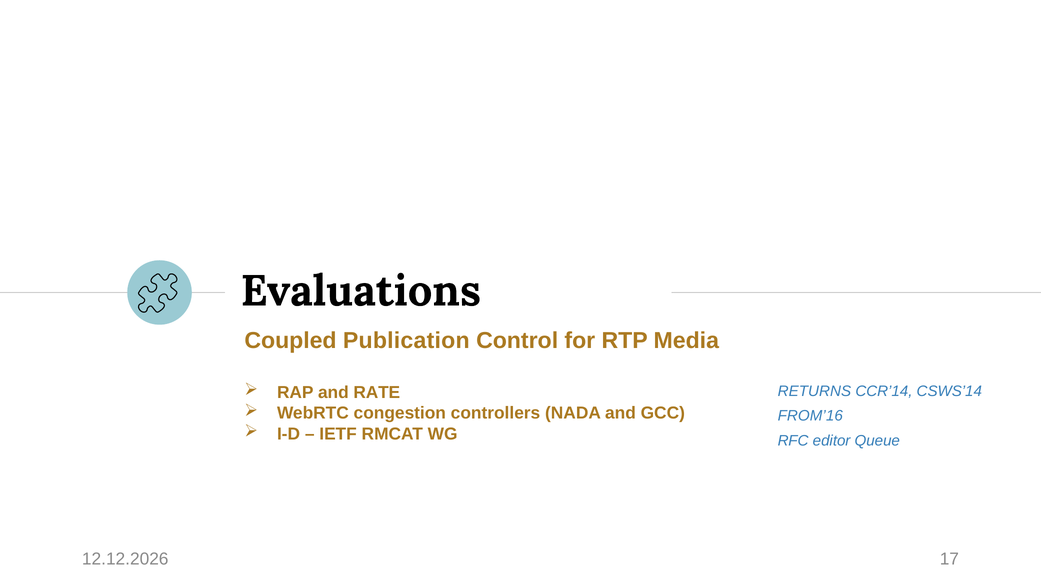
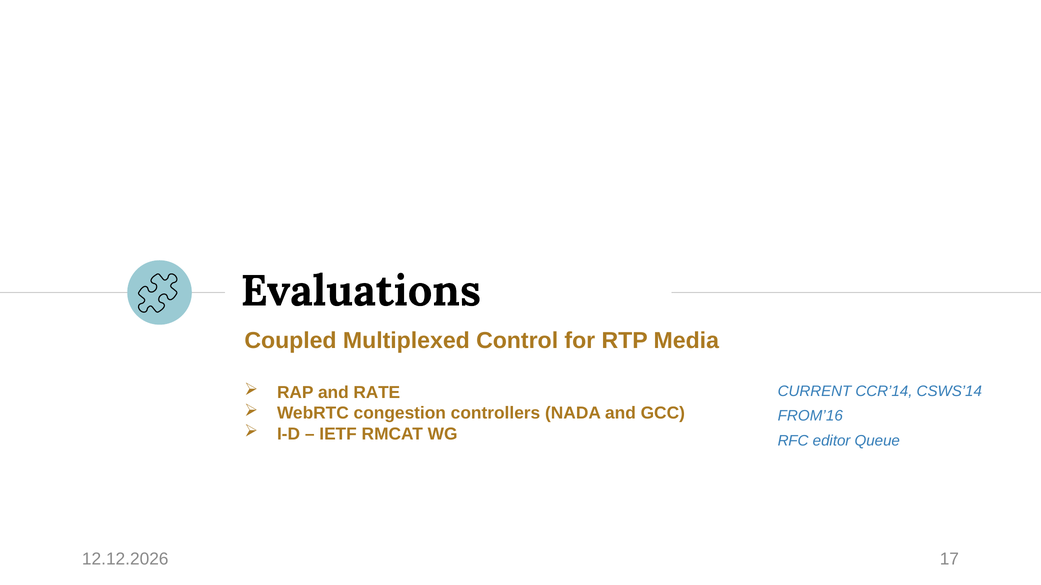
Publication: Publication -> Multiplexed (406, 341)
RETURNS: RETURNS -> CURRENT (814, 392)
